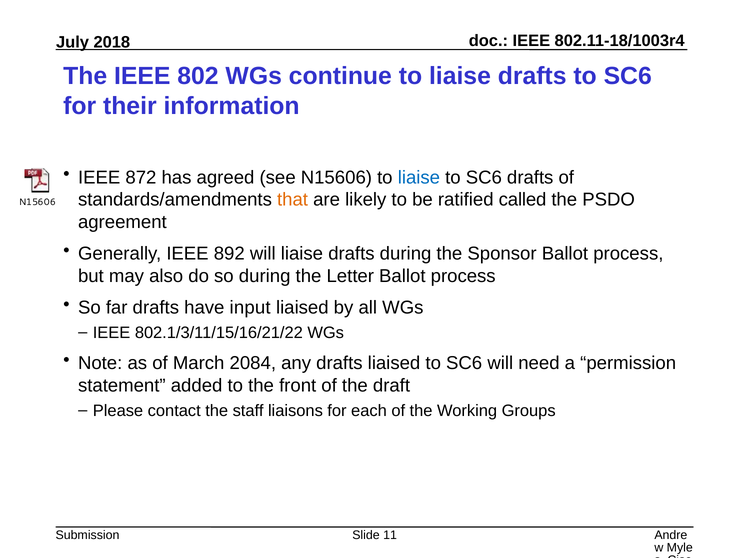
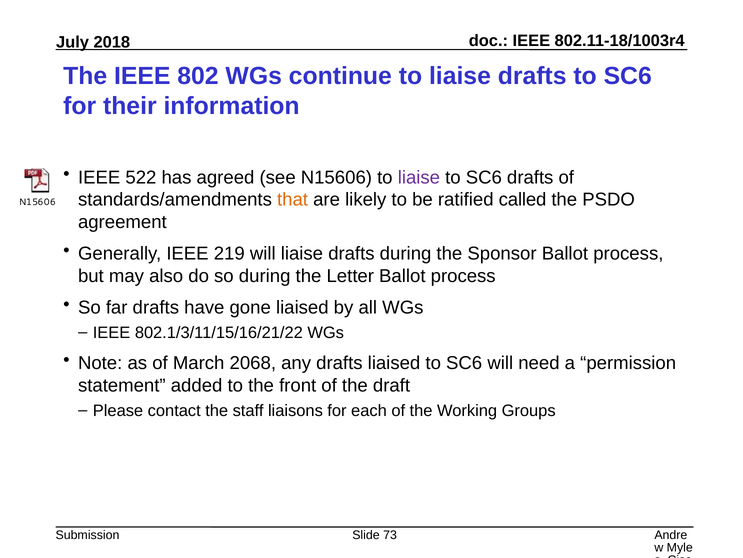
872: 872 -> 522 (141, 177)
liaise colour: blue -> purple (419, 177)
892: 892 -> 219 (229, 253)
input: input -> gone (250, 307)
2084: 2084 -> 2068 (253, 363)
11: 11 -> 73 (390, 534)
